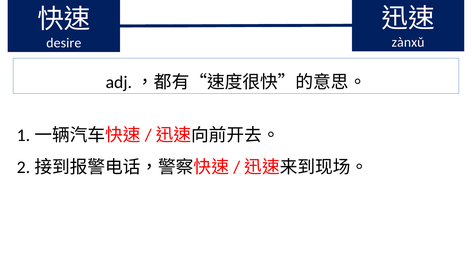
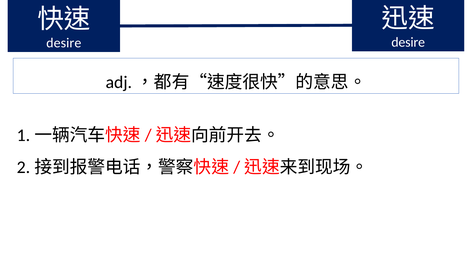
zànxǔ: zànxǔ -> desire (408, 42)
